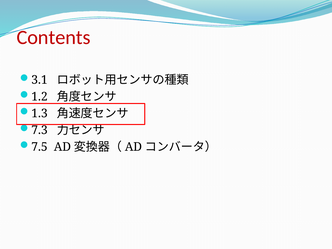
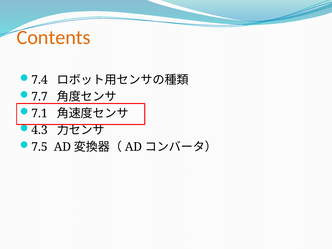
Contents colour: red -> orange (54, 38)
3.1: 3.1 -> 7.4 (39, 80)
1.2: 1.2 -> 7.7 (39, 97)
1.3: 1.3 -> 7.1 (39, 113)
7.3: 7.3 -> 4.3 (39, 130)
